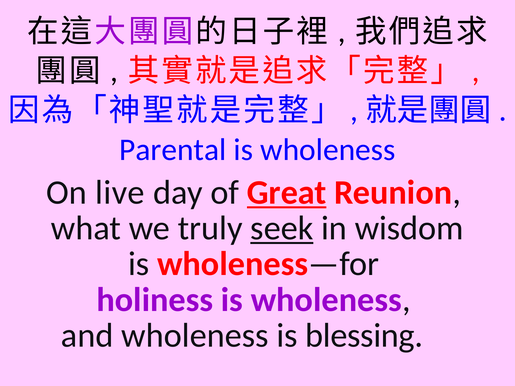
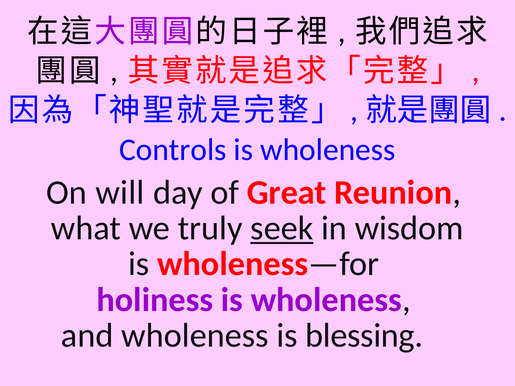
Parental: Parental -> Controls (173, 150)
live: live -> will (120, 193)
Great underline: present -> none (287, 193)
